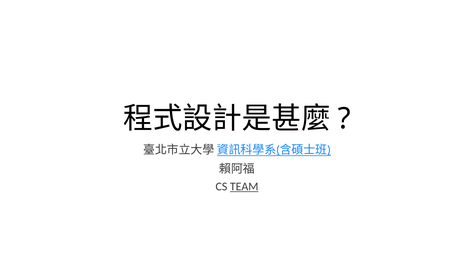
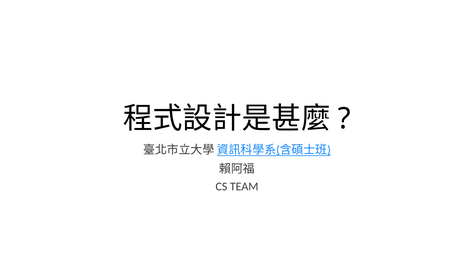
TEAM underline: present -> none (244, 186)
